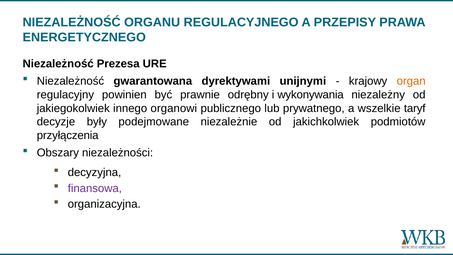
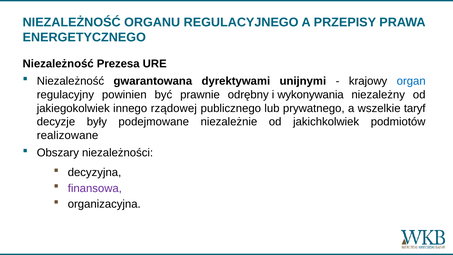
organ colour: orange -> blue (411, 81)
organowi: organowi -> rządowej (174, 108)
przyłączenia: przyłączenia -> realizowane (68, 135)
